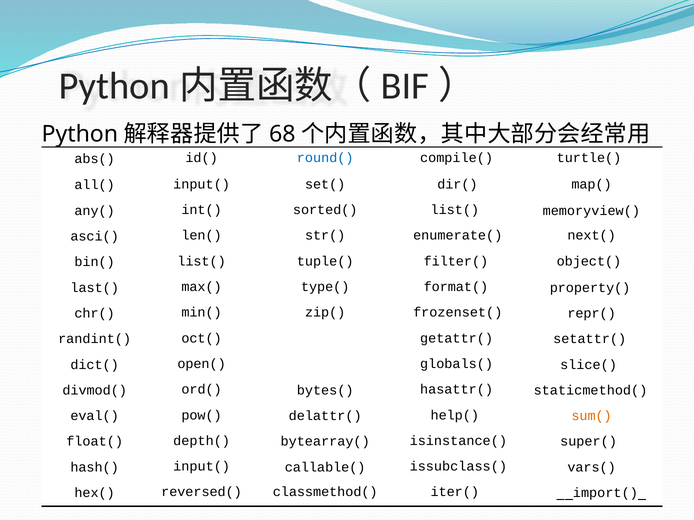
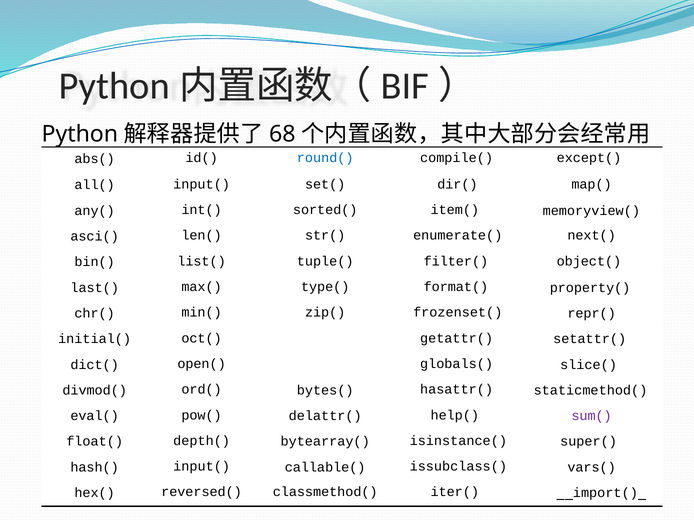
turtle(: turtle( -> except( (589, 158)
sorted( list(: list( -> item( (455, 210)
randint(: randint( -> initial( (95, 339)
sum( colour: orange -> purple (592, 416)
